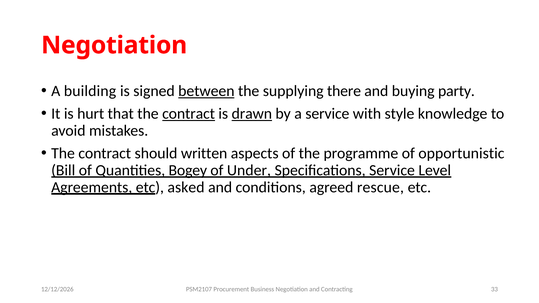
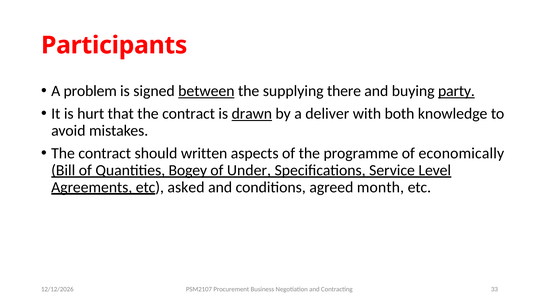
Negotiation: Negotiation -> Participants (114, 45)
building: building -> problem (90, 91)
party underline: none -> present (456, 91)
contract underline: present -> none (189, 114)
a service: service -> deliver (327, 114)
style: style -> both (400, 114)
opportunistic: opportunistic -> economically (461, 153)
rescue: rescue -> month (380, 187)
